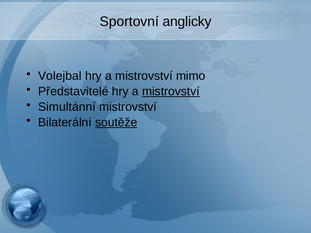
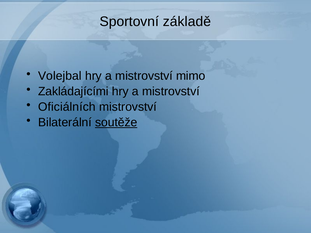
anglicky: anglicky -> základě (187, 22)
Představitelé: Představitelé -> Zakládajícími (73, 91)
mistrovství underline: present -> none (171, 91)
Simultánní: Simultánní -> Oficiálních (67, 107)
